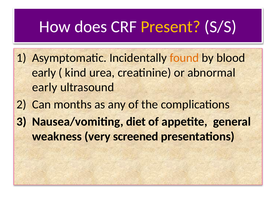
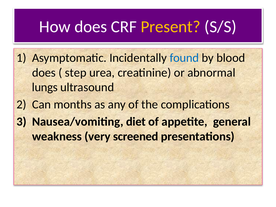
found colour: orange -> blue (184, 58)
early: early -> does (44, 73)
kind: kind -> step (76, 73)
early: early -> lungs (45, 87)
